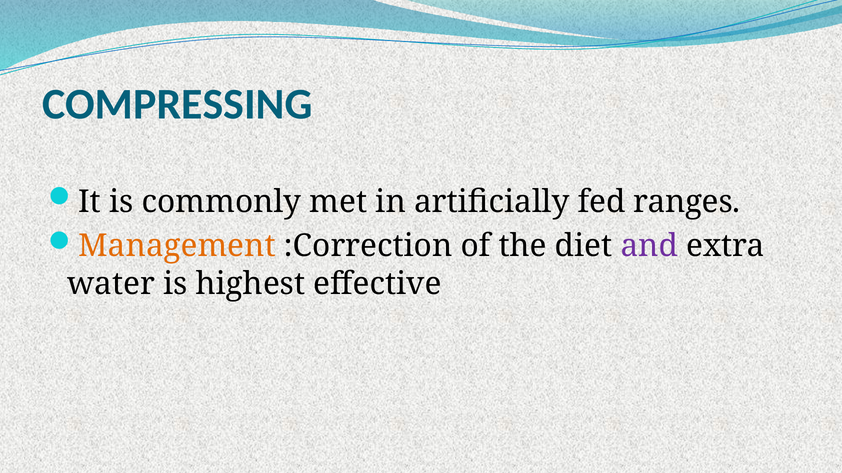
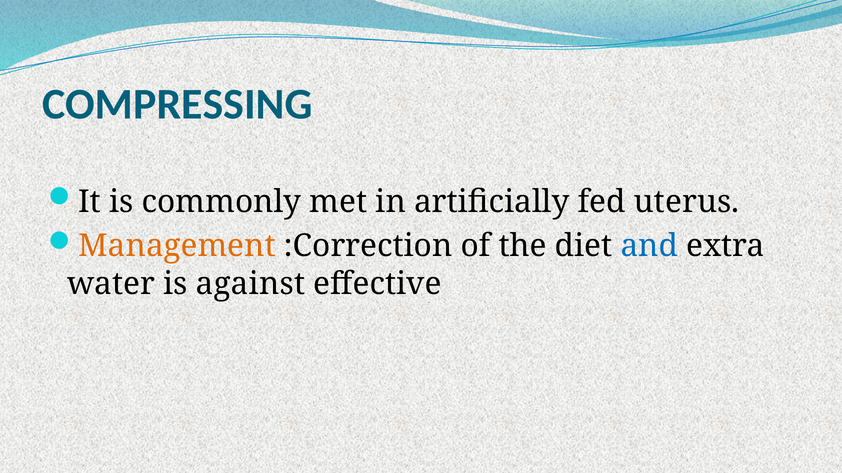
ranges: ranges -> uterus (687, 202)
and colour: purple -> blue (649, 246)
highest: highest -> against (250, 284)
